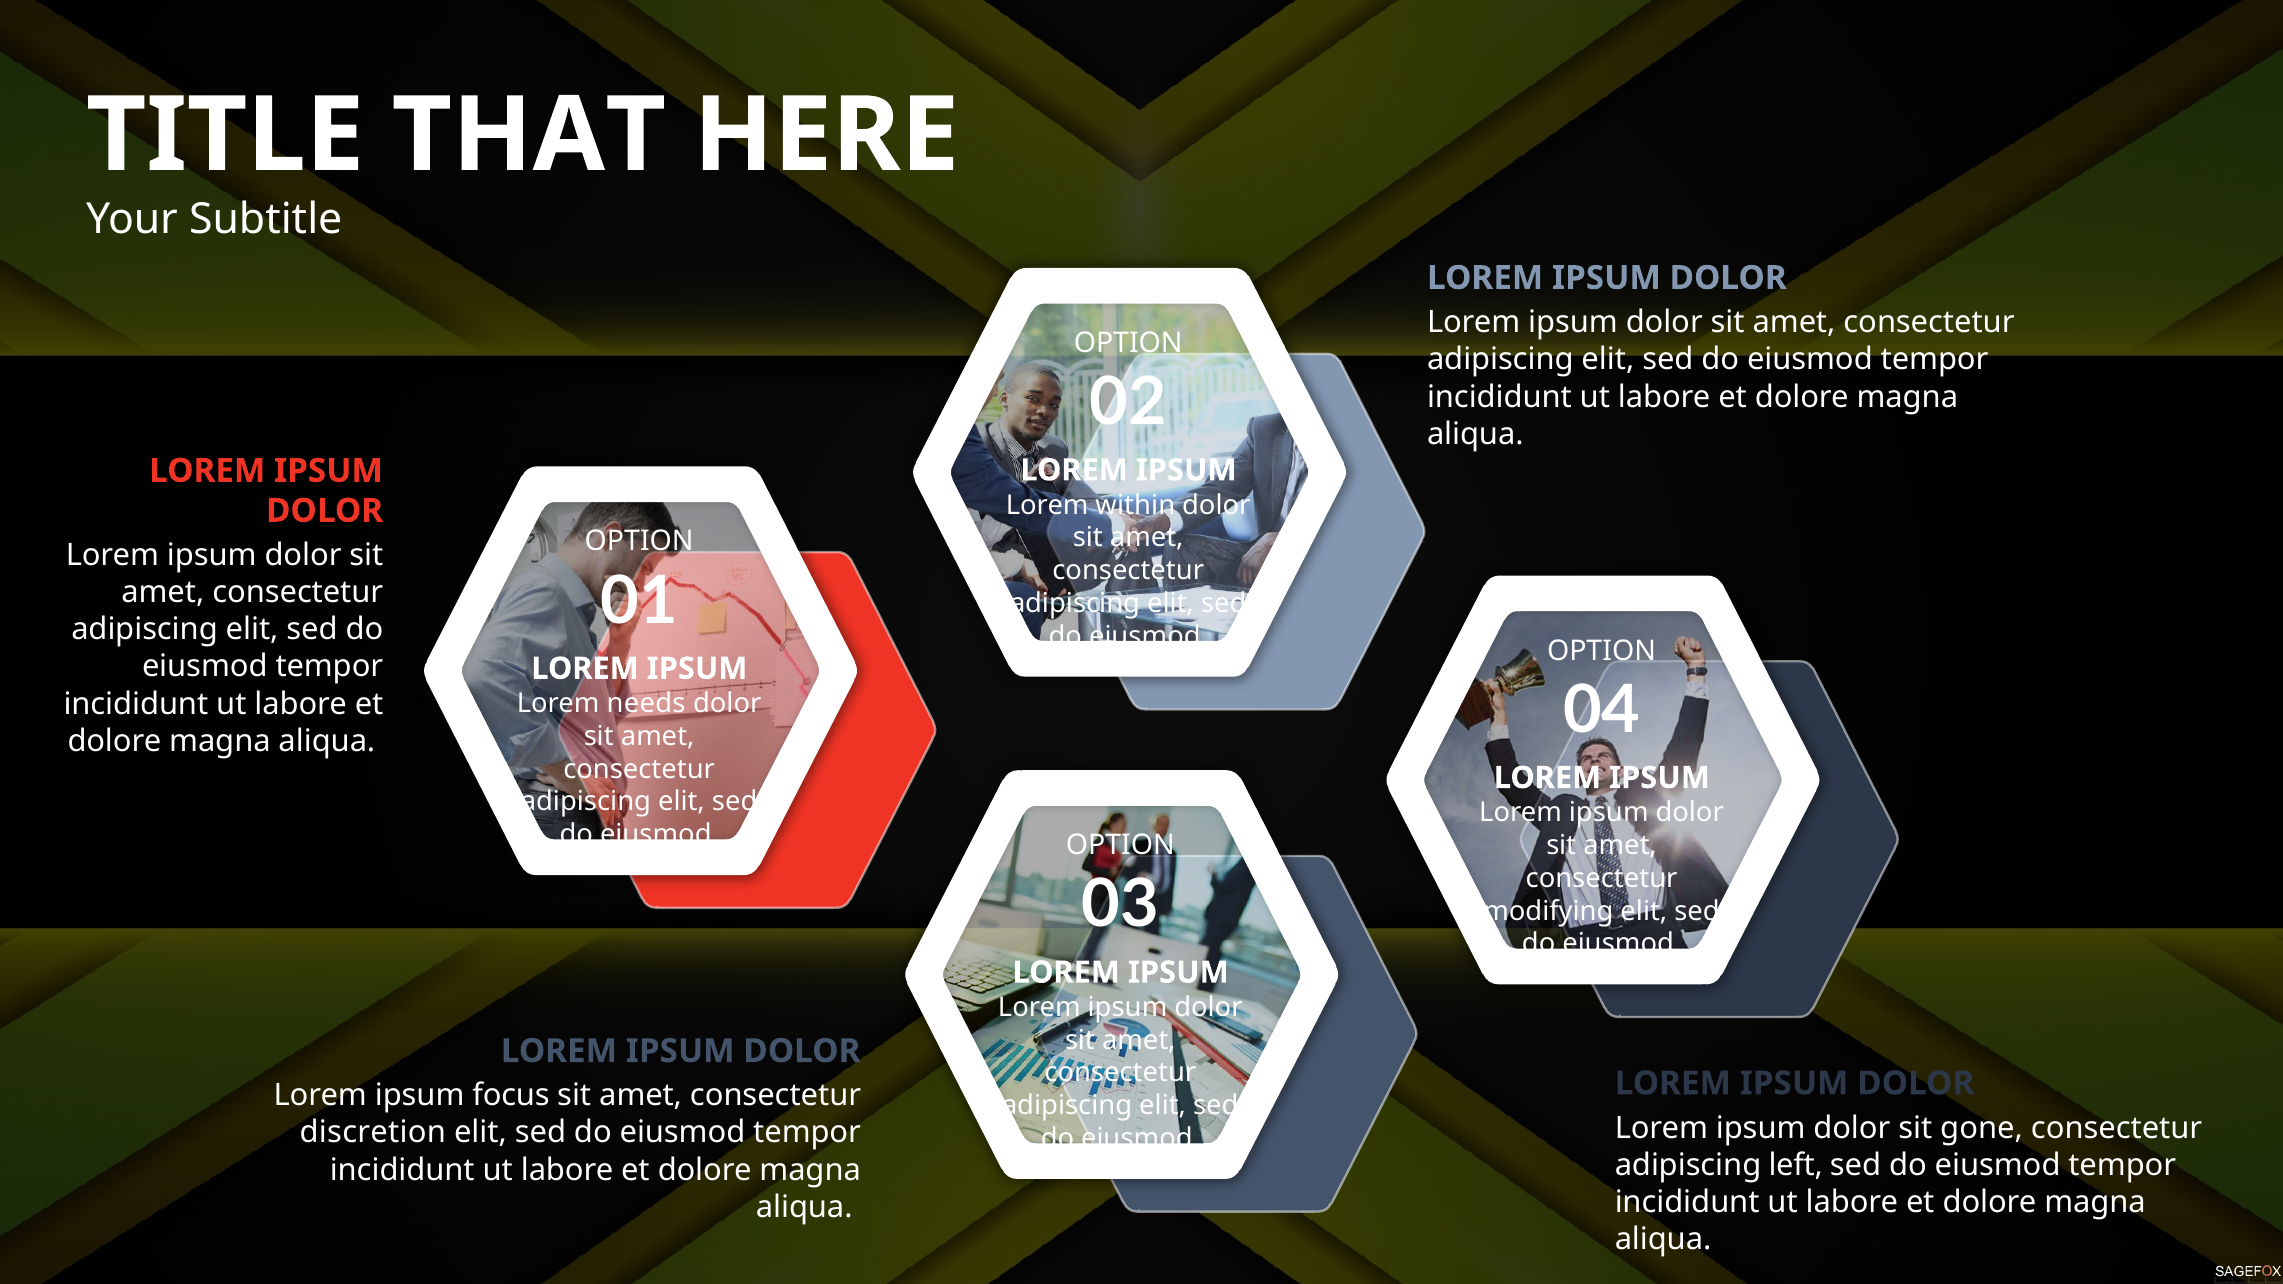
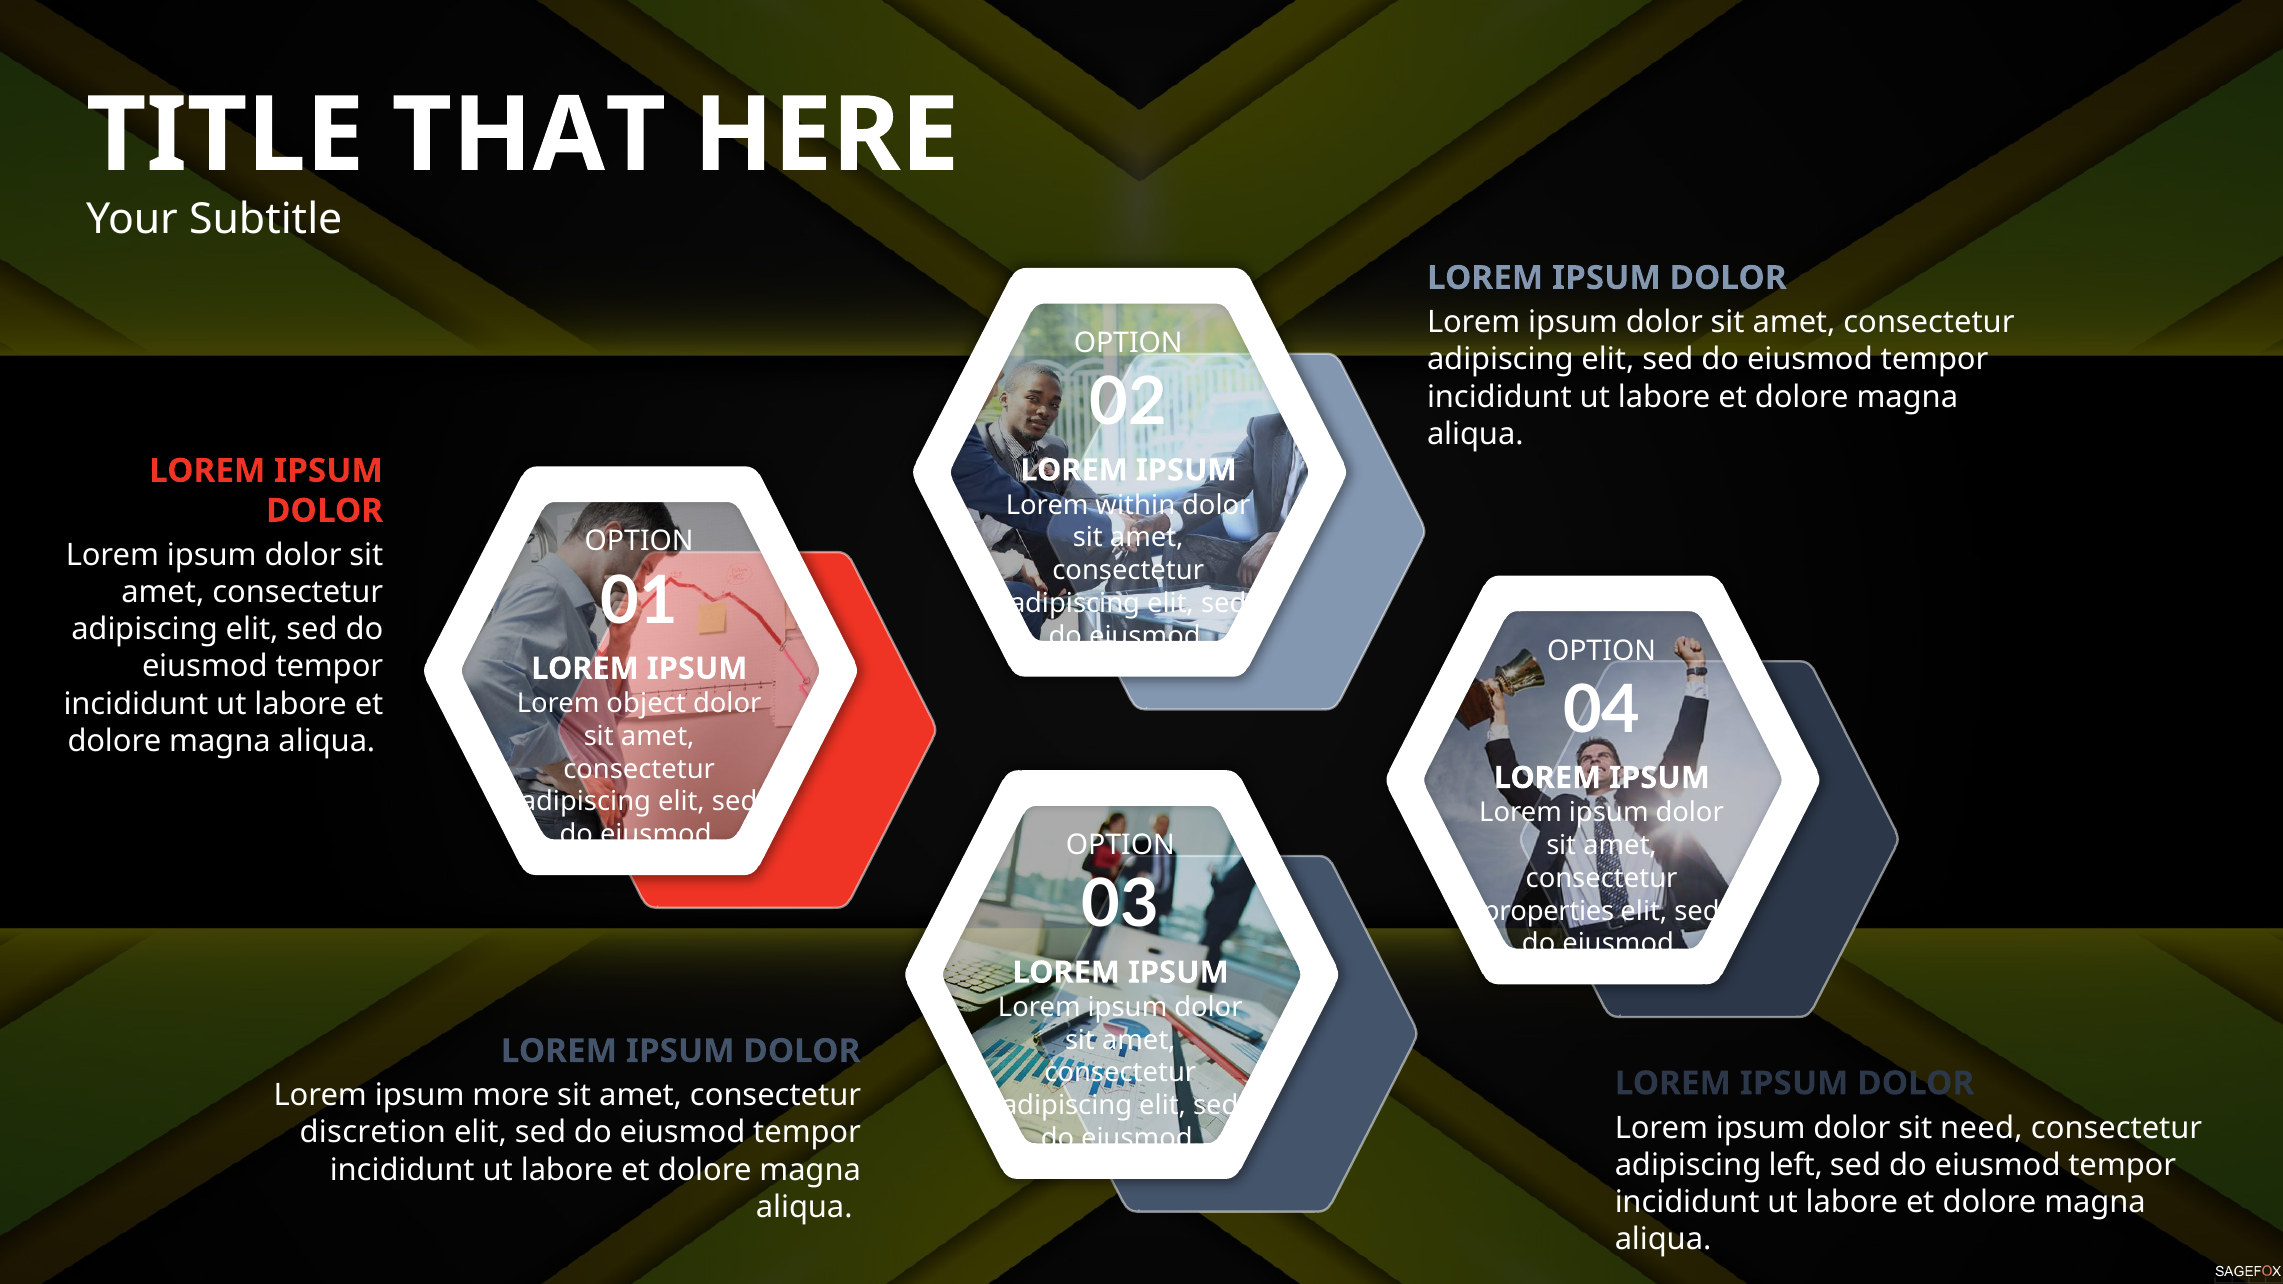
needs: needs -> object (646, 703)
modifying: modifying -> properties (1549, 911)
focus: focus -> more (511, 1096)
gone: gone -> need (1981, 1128)
